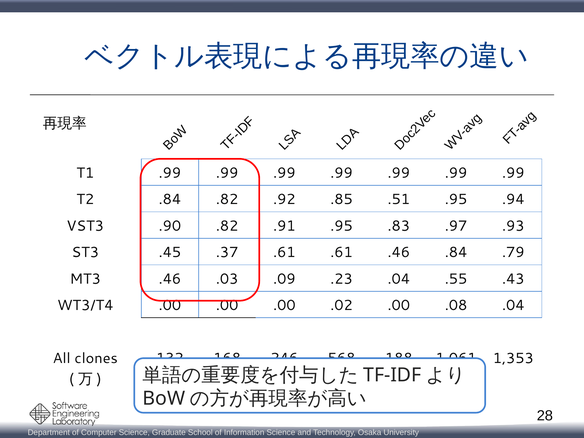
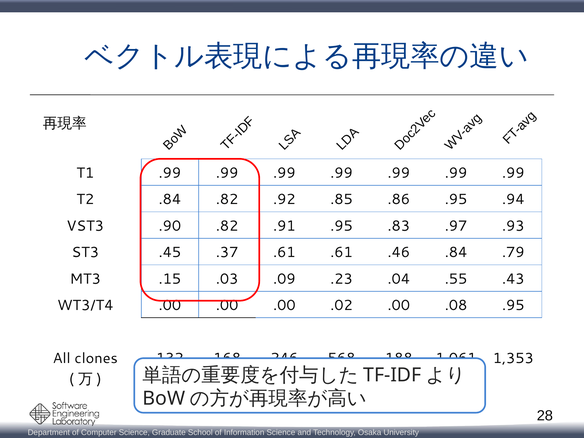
.51: .51 -> .86 (399, 199)
MT3 .46: .46 -> .15 (170, 279)
.08 .04: .04 -> .95 (513, 305)
